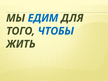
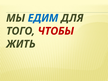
ЧТОБЫ colour: blue -> red (56, 31)
